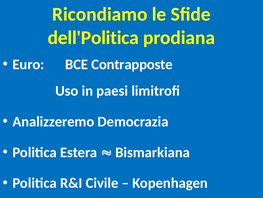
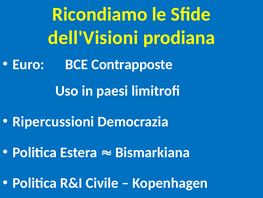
dell'Politica: dell'Politica -> dell'Visioni (93, 38)
Analizzeremo: Analizzeremo -> Ripercussioni (53, 121)
